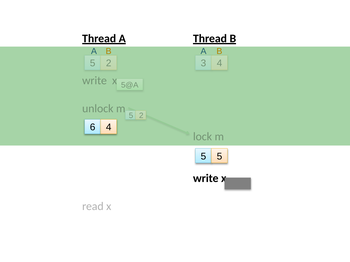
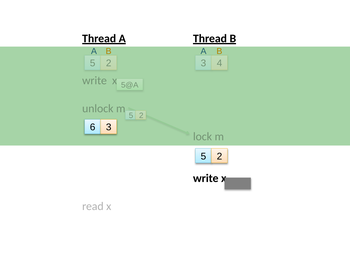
6 4: 4 -> 3 (109, 128)
5: 5 -> 2 (219, 157)
